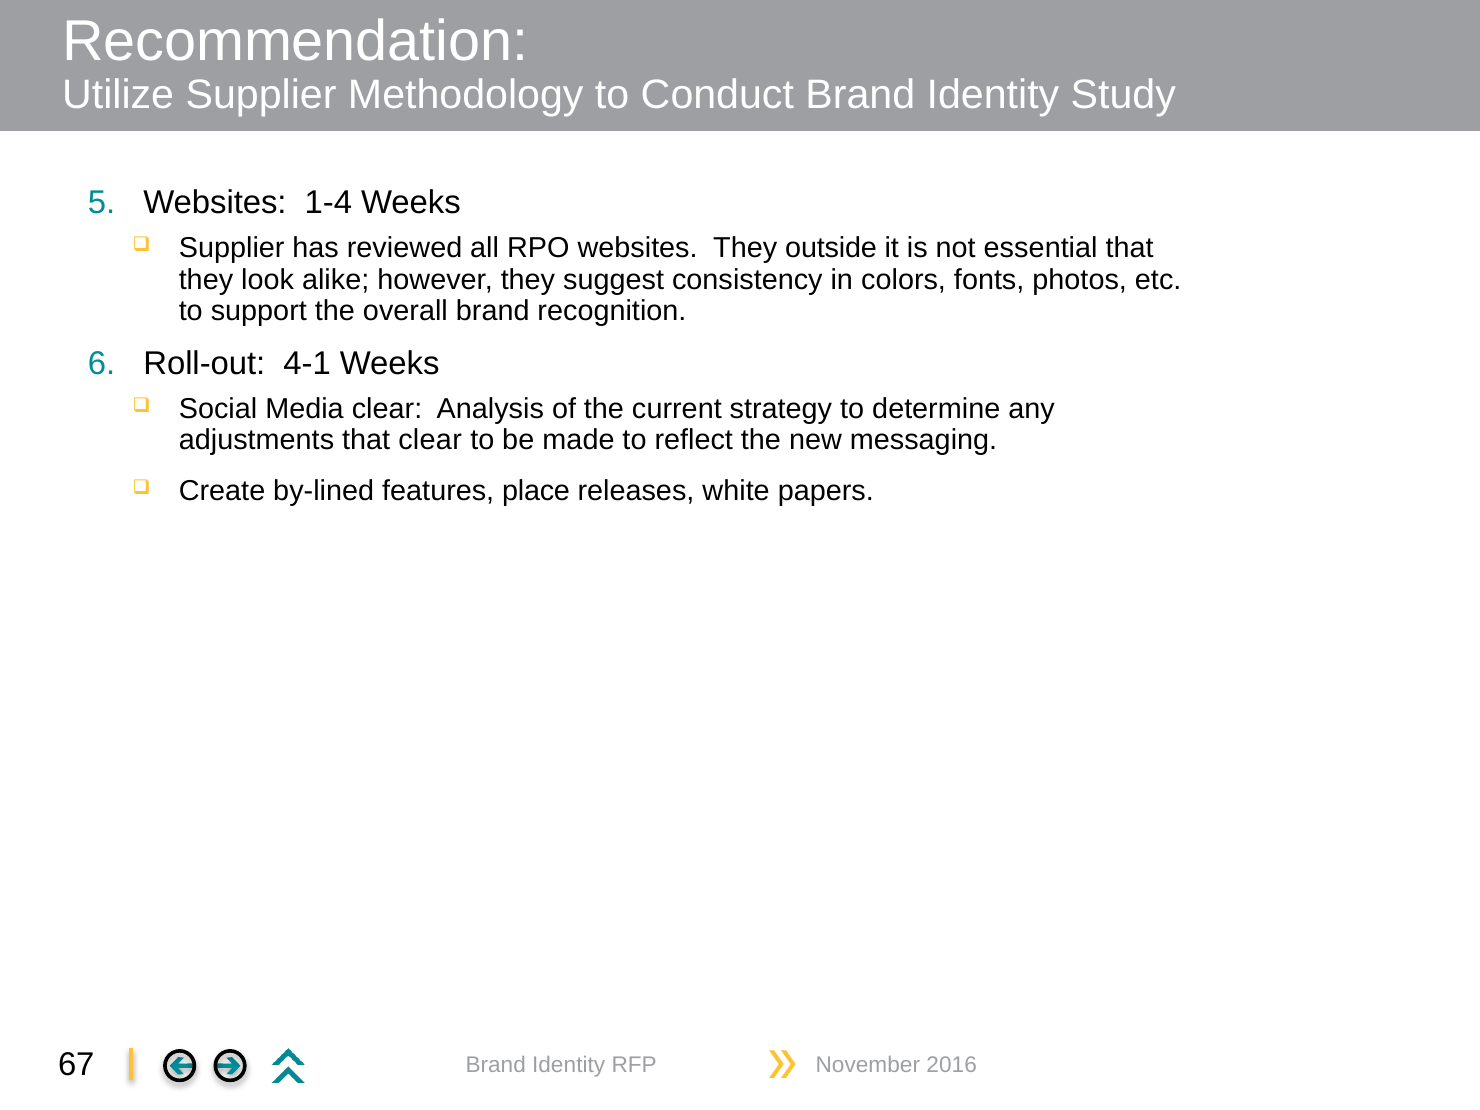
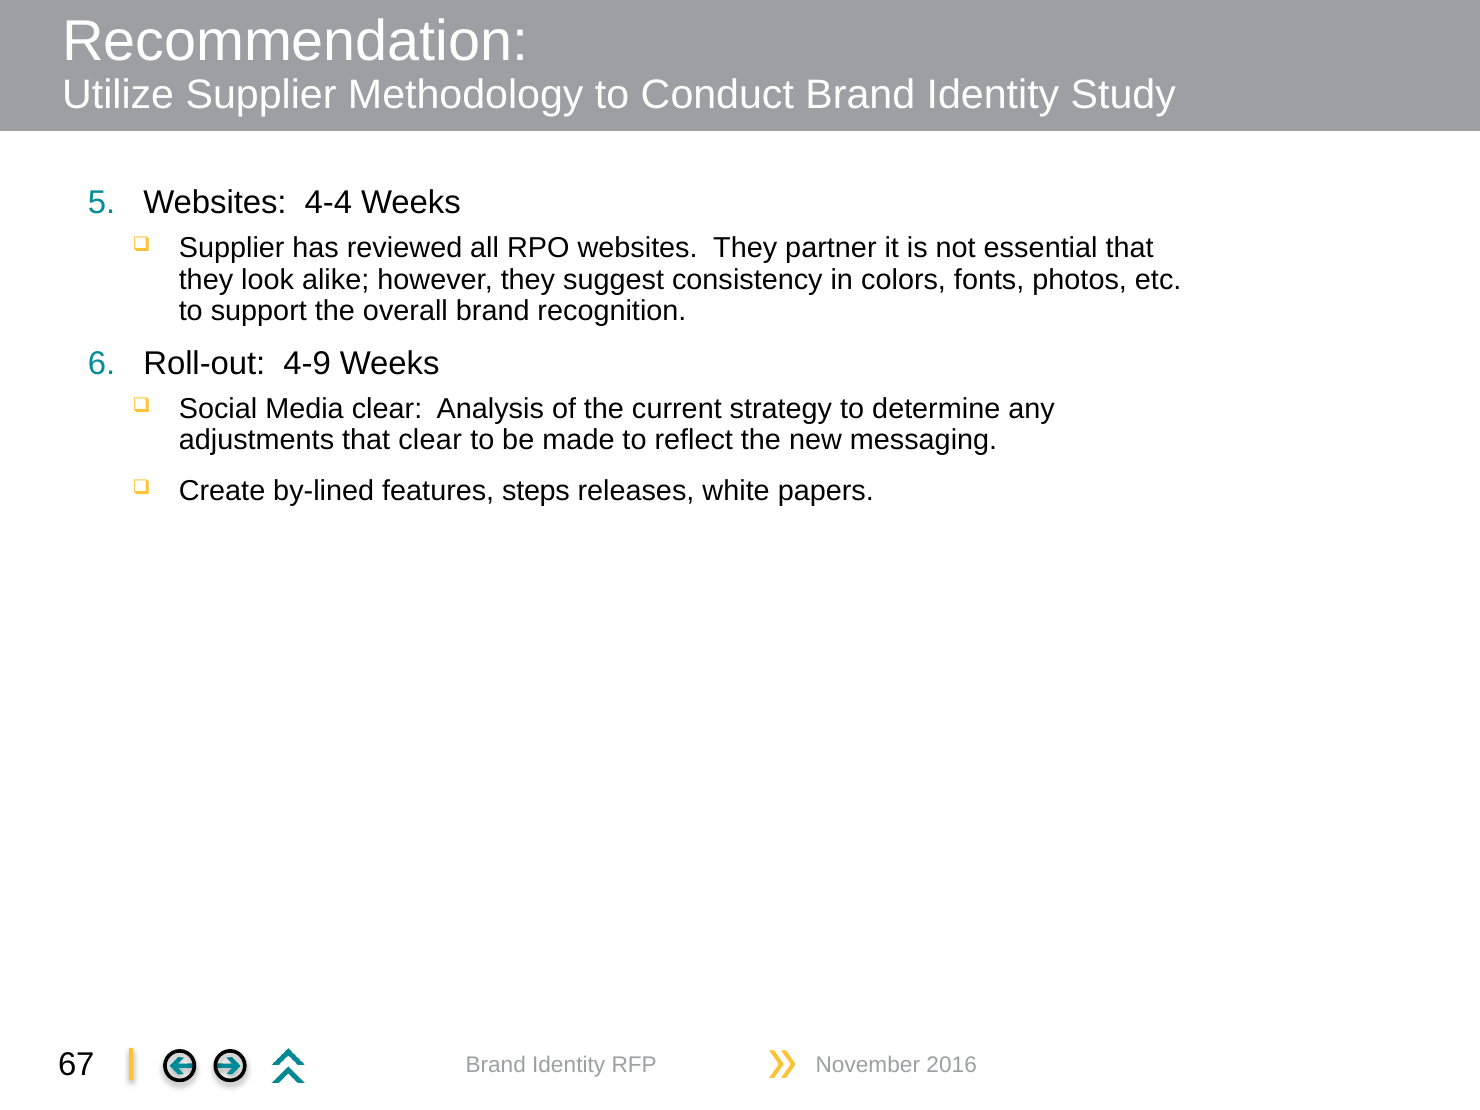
1-4: 1-4 -> 4-4 (328, 203)
outside: outside -> partner (831, 248)
4-1: 4-1 -> 4-9 (307, 363)
place: place -> steps (536, 491)
